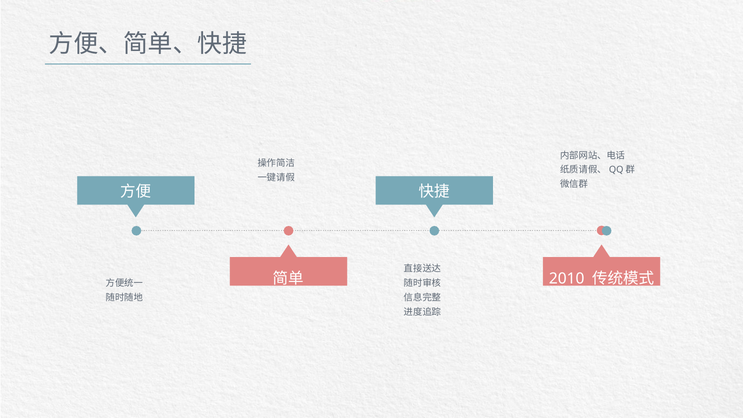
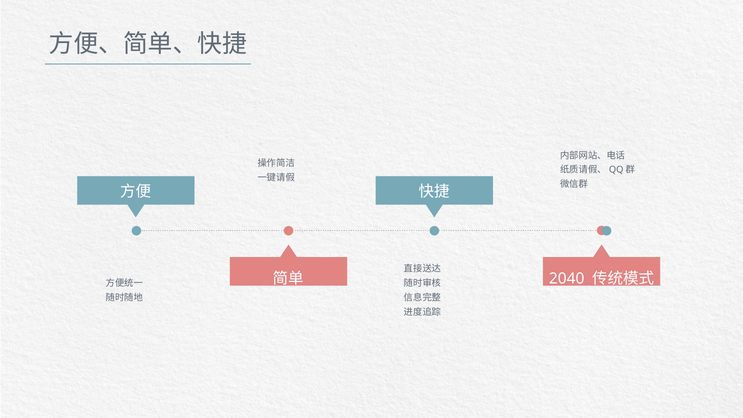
2010: 2010 -> 2040 (567, 278)
